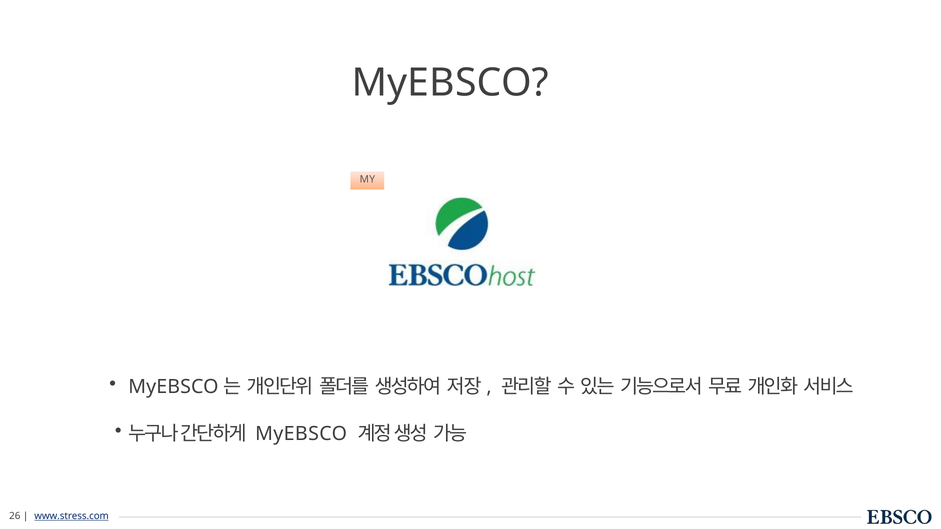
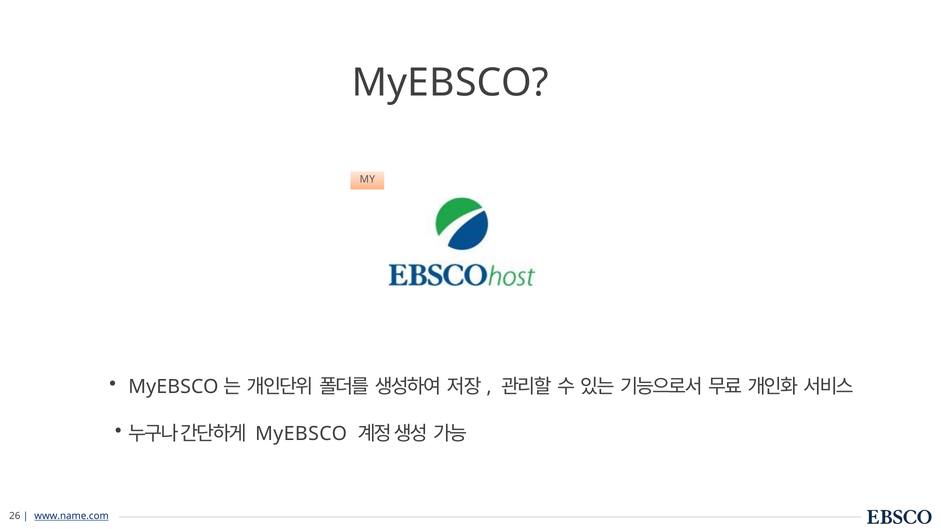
www.stress.com: www.stress.com -> www.name.com (72, 516)
